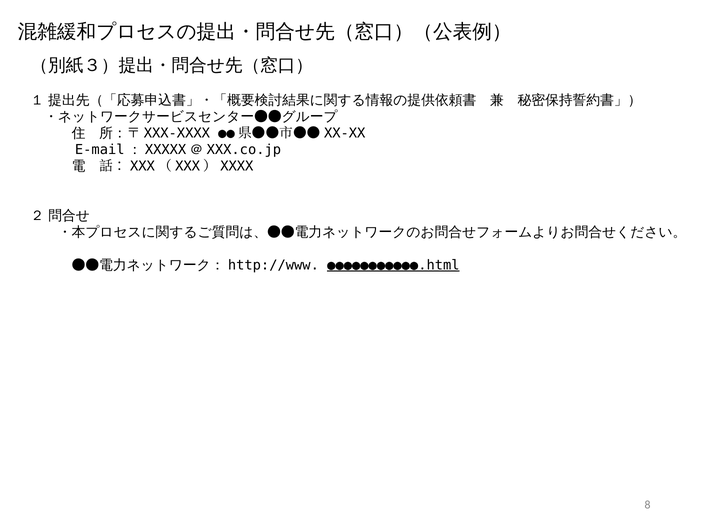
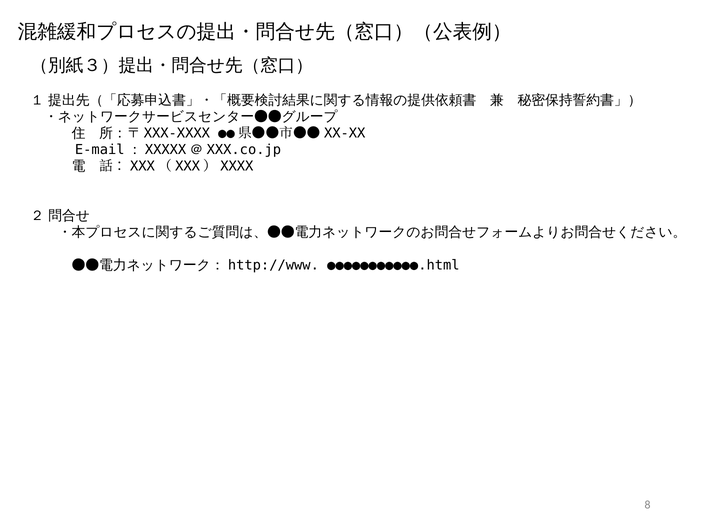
●●●●●●●●●●●.html underline: present -> none (393, 265)
